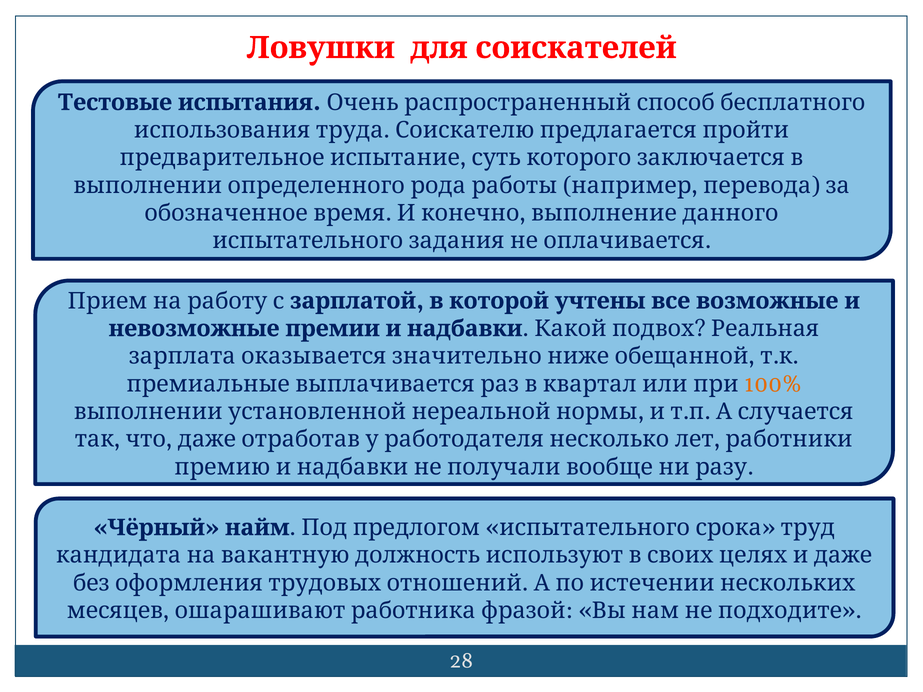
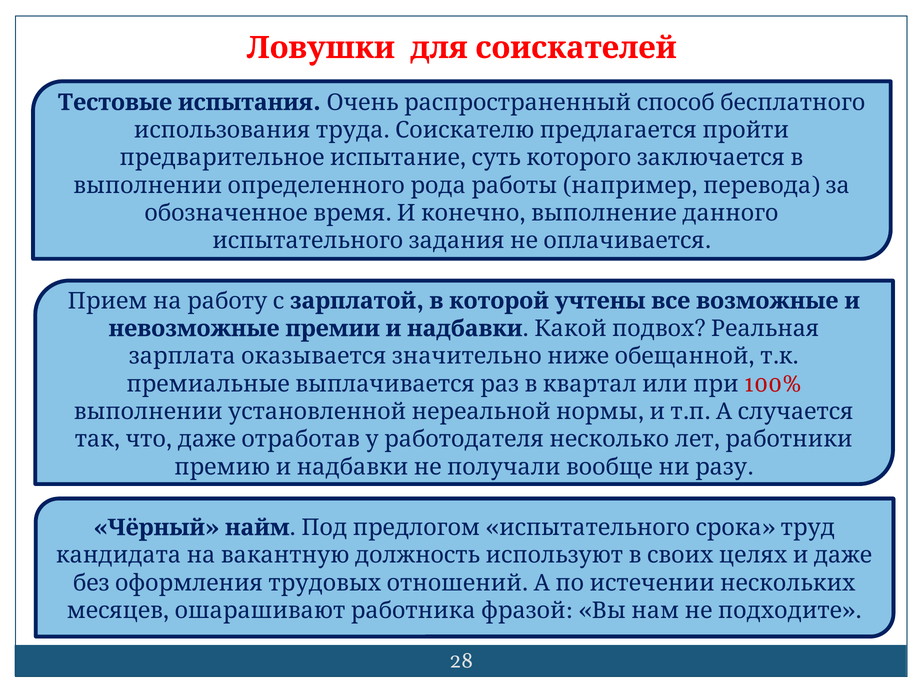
100% colour: orange -> red (773, 384)
